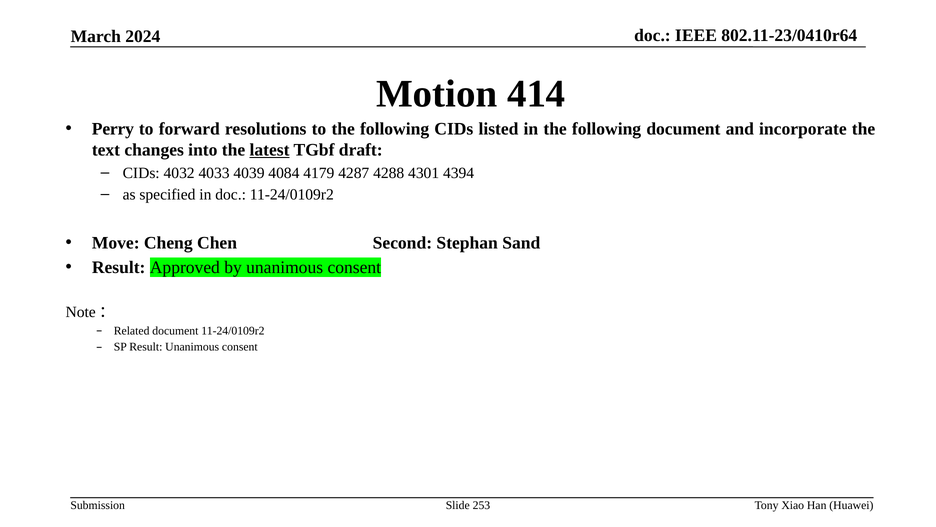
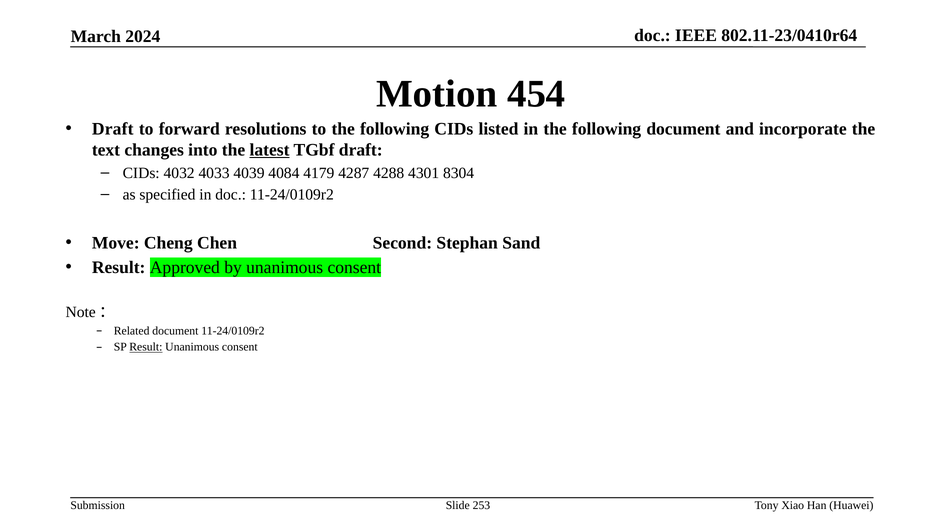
414: 414 -> 454 (536, 94)
Perry: Perry -> Draft (113, 129)
4394: 4394 -> 8304 (459, 173)
Result underline: none -> present (146, 347)
